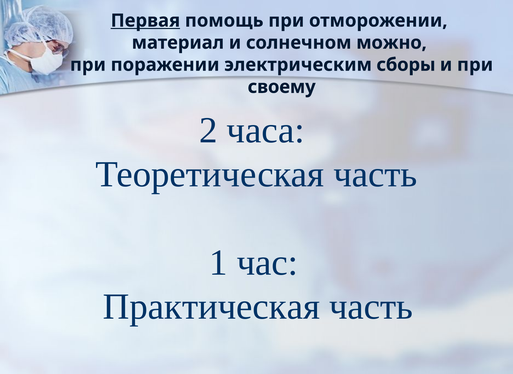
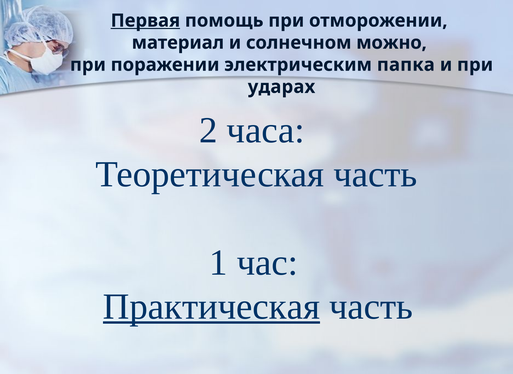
сборы: сборы -> папка (406, 65)
своему: своему -> ударах (281, 87)
Практическая underline: none -> present (211, 307)
